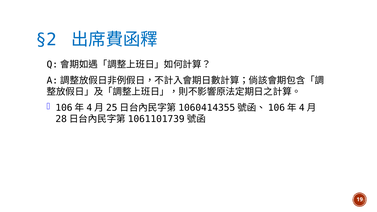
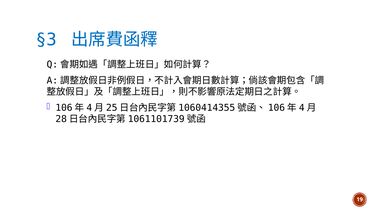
§2: §2 -> §3 (46, 40)
